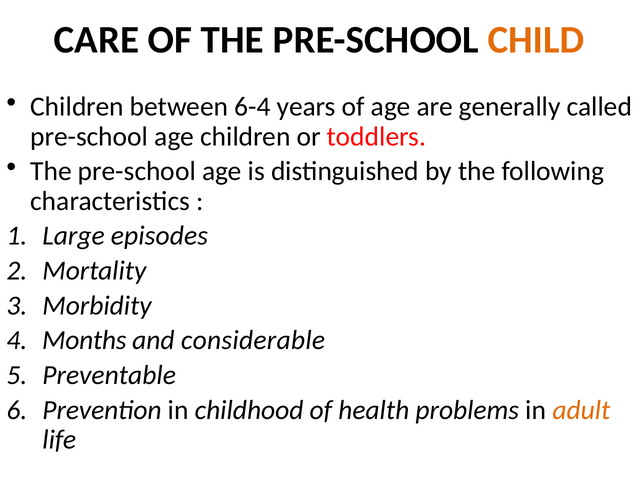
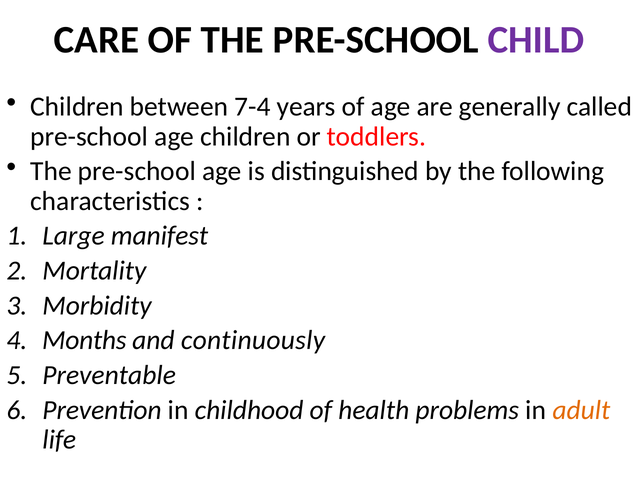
CHILD colour: orange -> purple (536, 40)
6-4: 6-4 -> 7-4 (253, 107)
episodes: episodes -> manifest (159, 236)
considerable: considerable -> continuously (253, 341)
